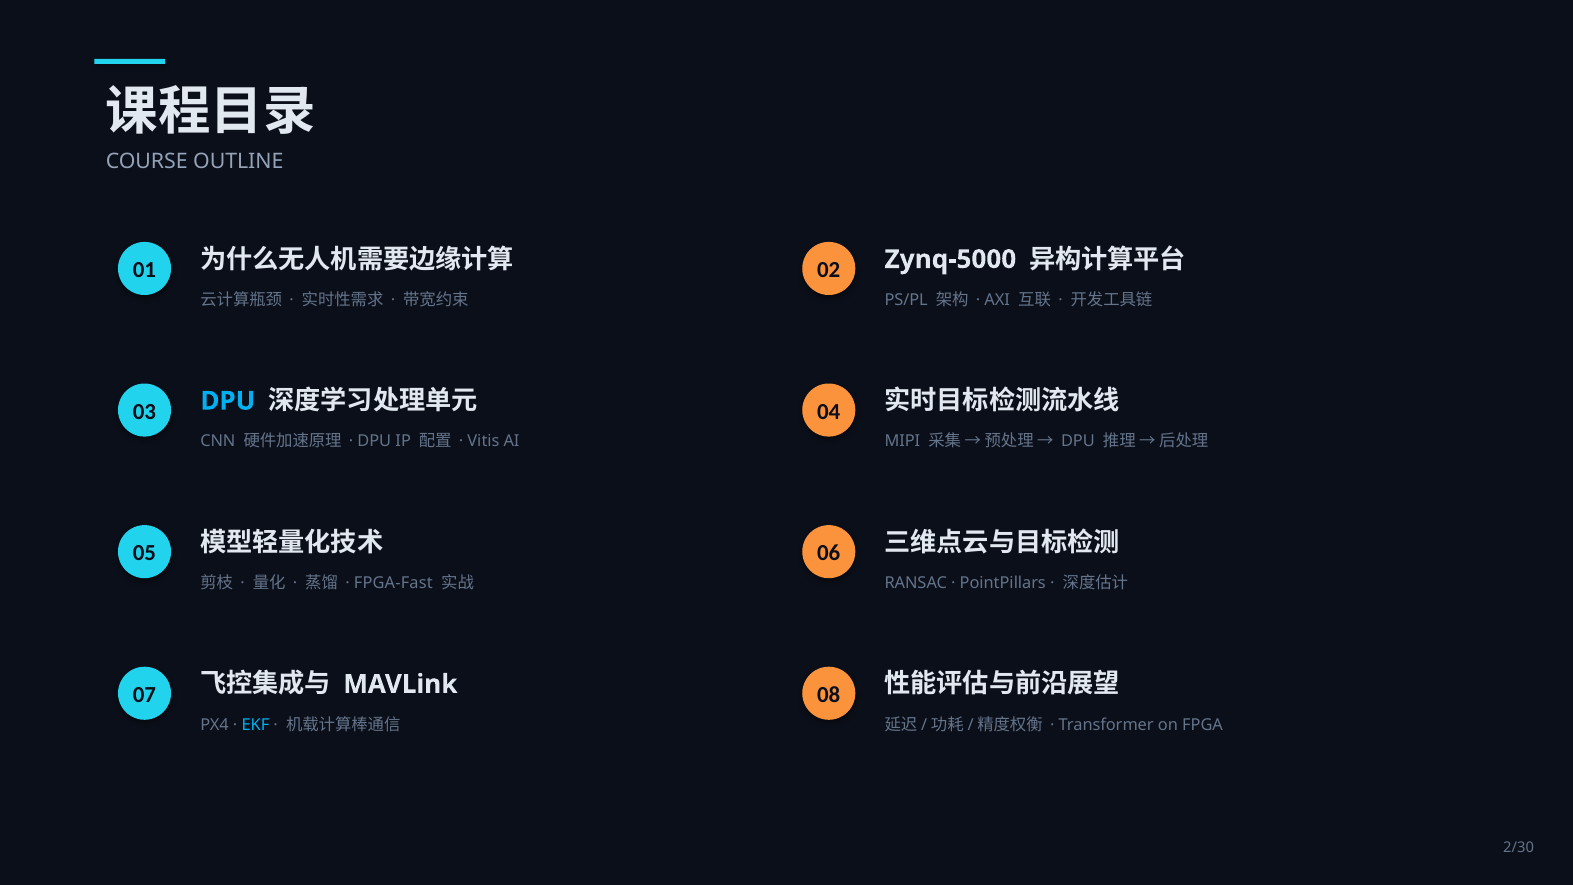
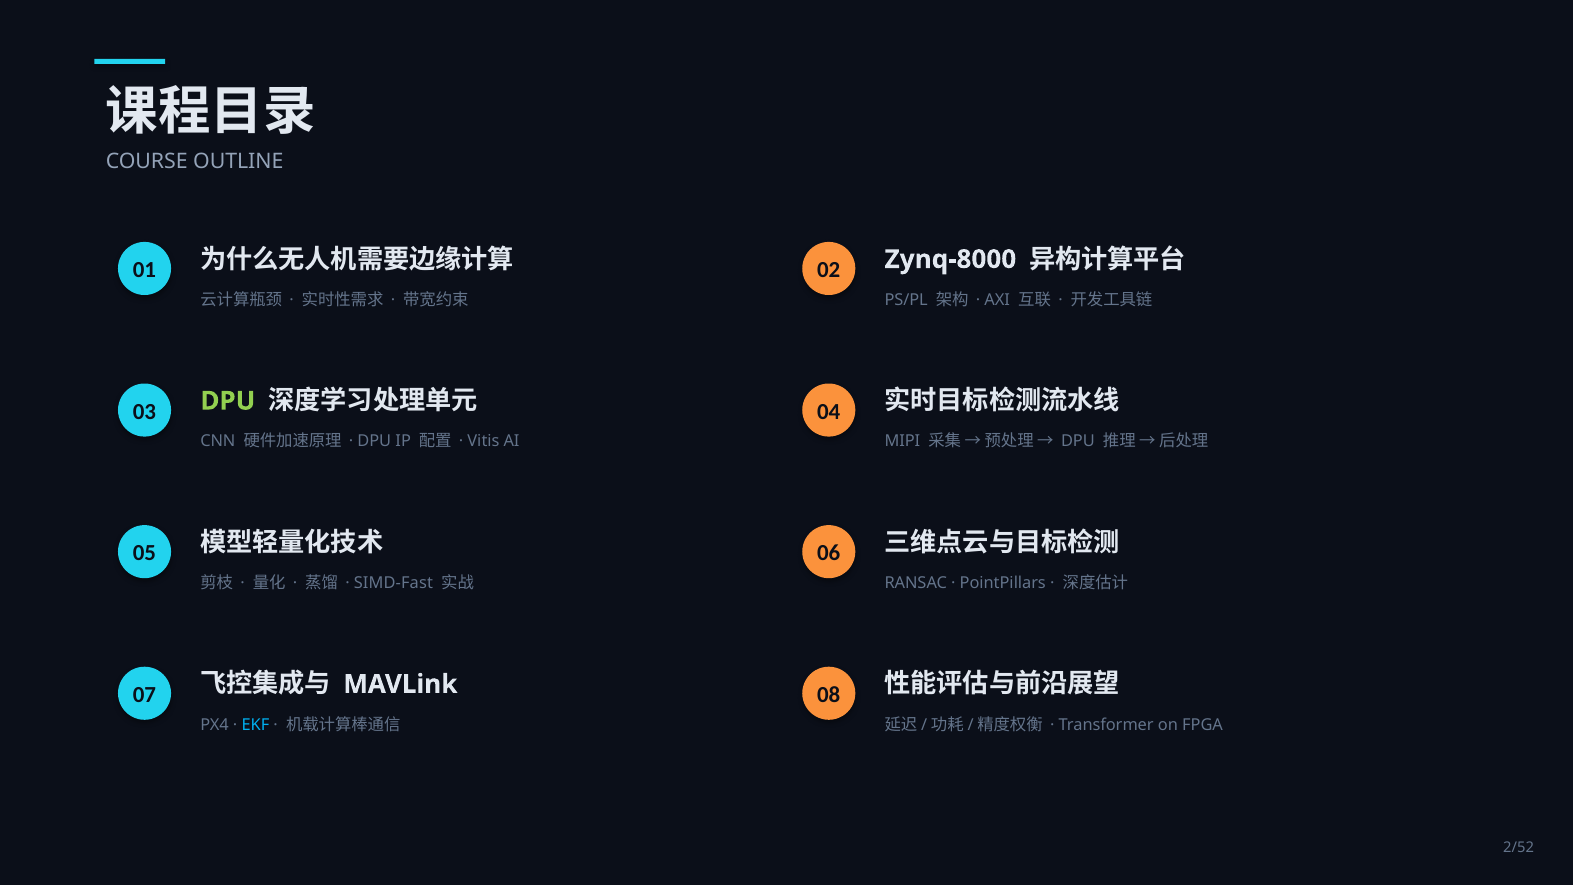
Zynq-5000: Zynq-5000 -> Zynq-8000 (950, 259)
DPU colour: light blue -> light green (228, 401)
FPGA-Fast: FPGA-Fast -> SIMD-Fast (393, 583)
2/30: 2/30 -> 2/52 (1519, 847)
